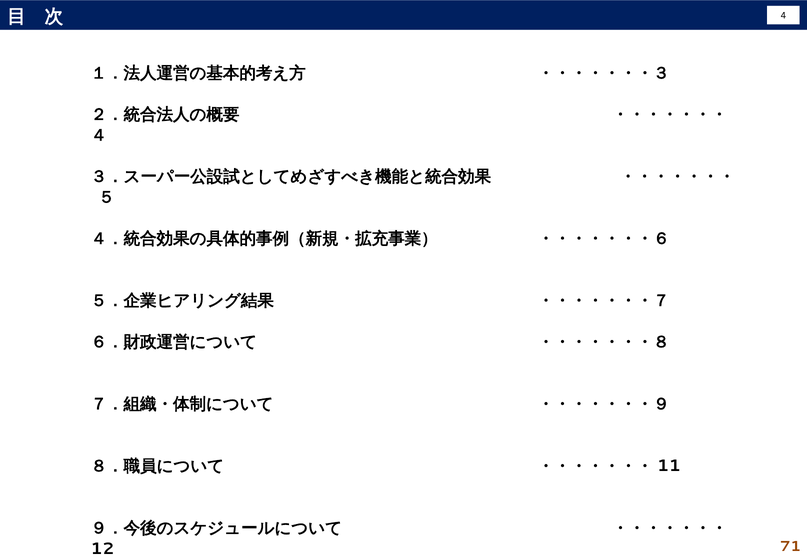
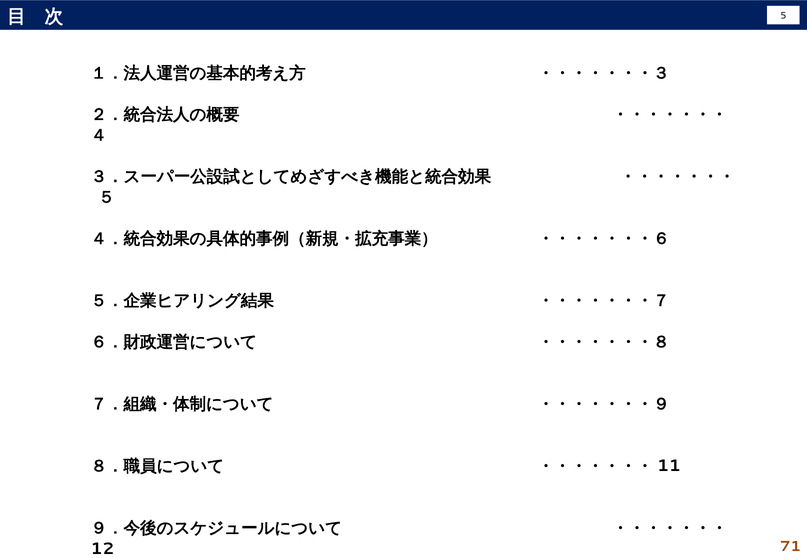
4: 4 -> 5 (783, 16)
